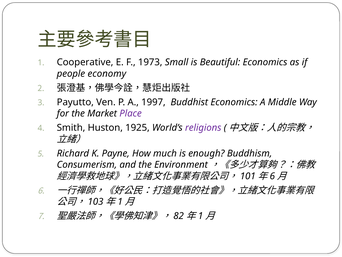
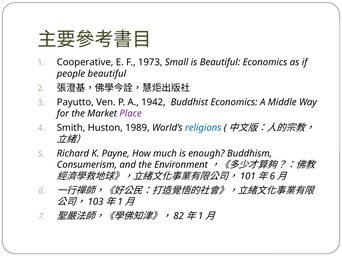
people economy: economy -> beautiful (107, 74)
1997: 1997 -> 1942 (153, 102)
1925: 1925 -> 1989 (137, 128)
religions colour: purple -> blue (203, 128)
